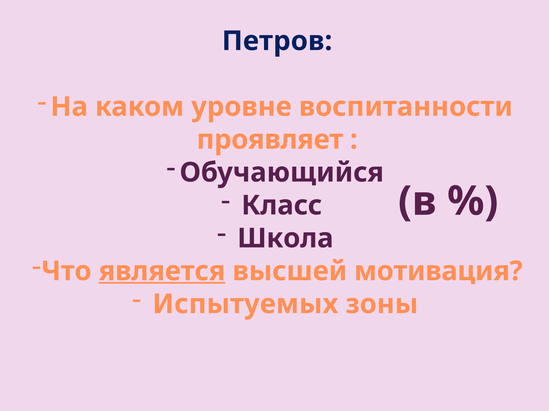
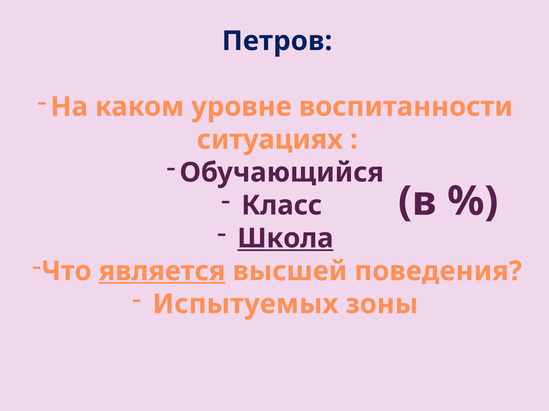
проявляет: проявляет -> ситуациях (270, 140)
Школа underline: none -> present (285, 239)
мотивация: мотивация -> поведения (438, 272)
